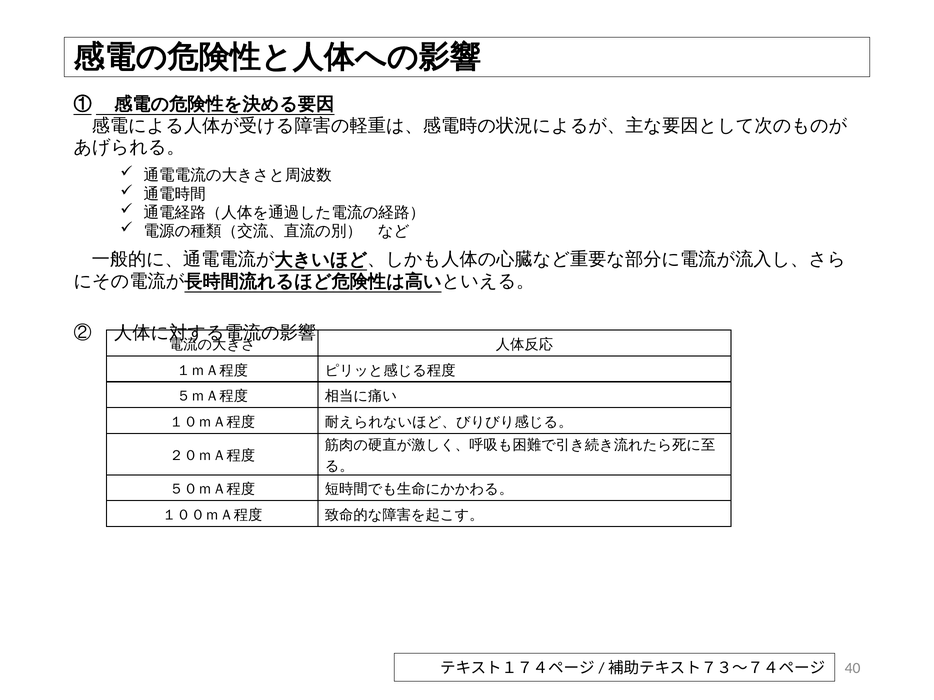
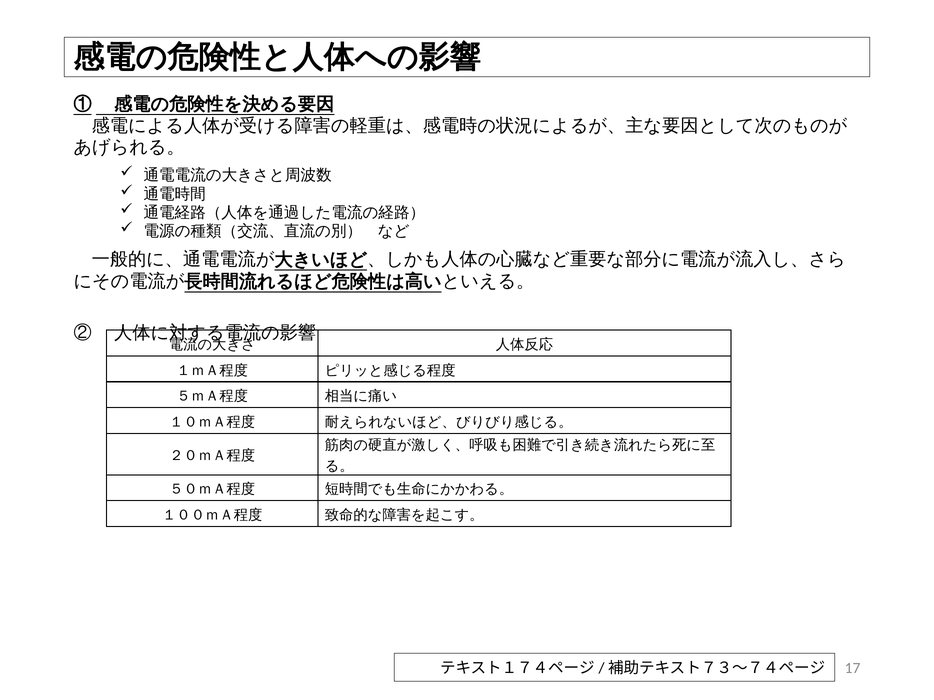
40: 40 -> 17 (853, 669)
